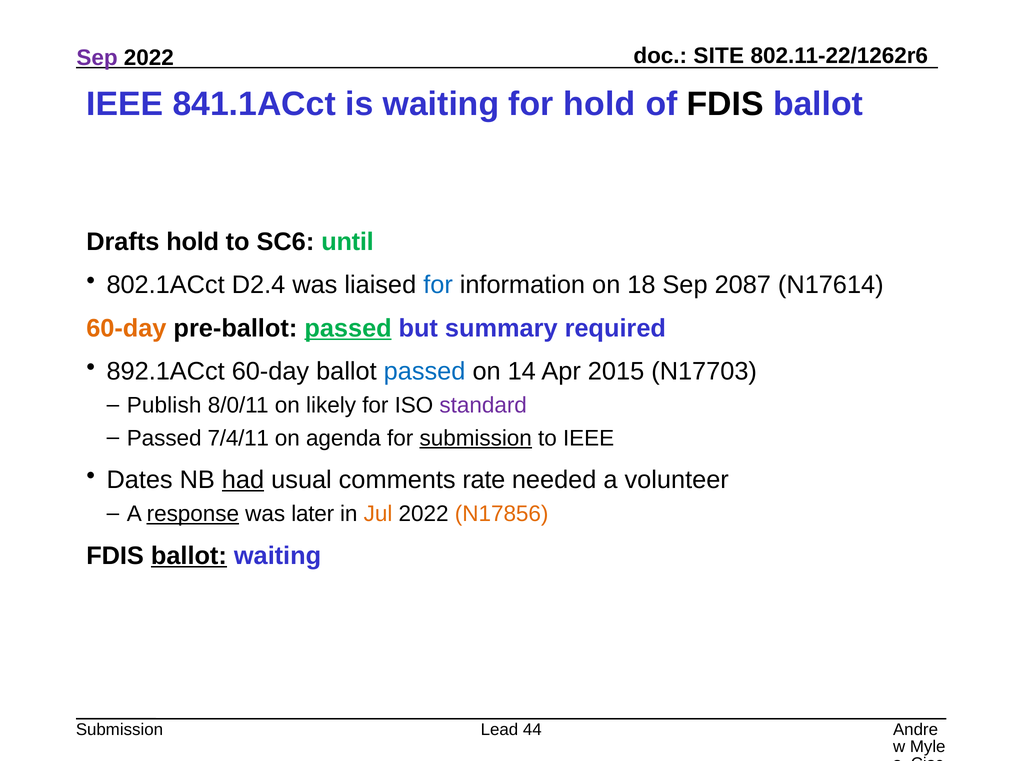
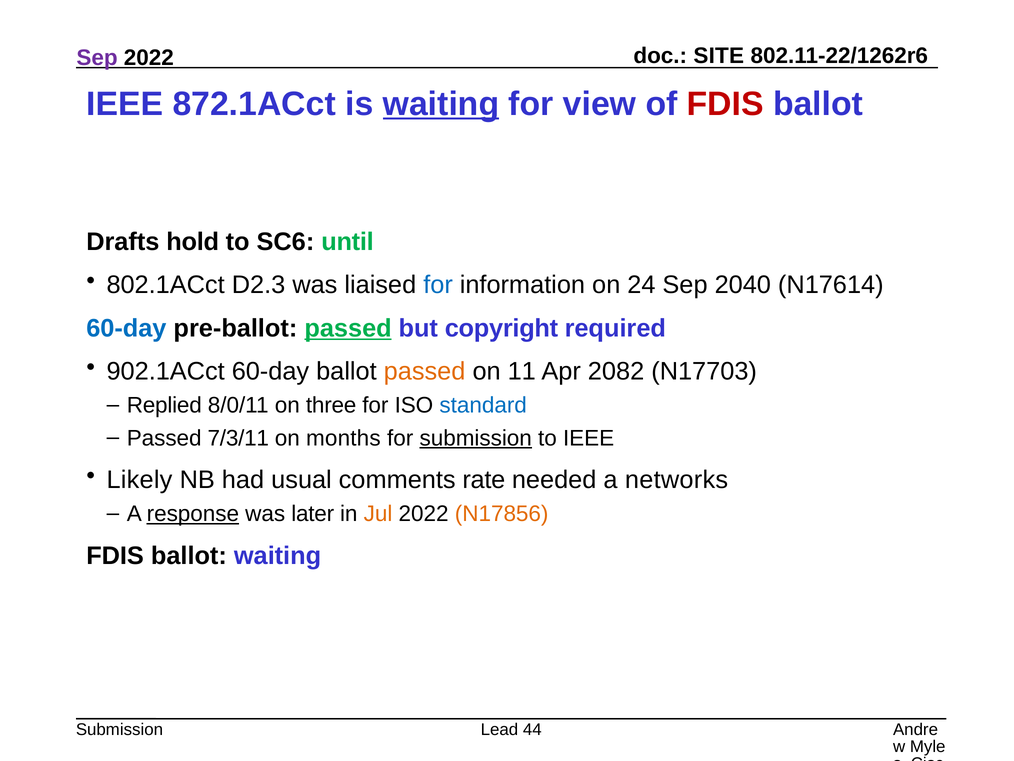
841.1ACct: 841.1ACct -> 872.1ACct (254, 104)
waiting underline: none -> present (441, 104)
for hold: hold -> view (600, 104)
FDIS colour: black -> red (725, 104)
D2.4: D2.4 -> D2.3 (259, 285)
18: 18 -> 24 (641, 285)
2087: 2087 -> 2040 (743, 285)
60-day colour: orange -> blue (126, 328)
summary: summary -> copyright (501, 328)
892.1ACct: 892.1ACct -> 902.1ACct (166, 371)
passed colour: blue -> orange (425, 371)
14: 14 -> 11 (522, 371)
2015: 2015 -> 2082 (616, 371)
Publish: Publish -> Replied (164, 405)
likely: likely -> three (331, 405)
standard colour: purple -> blue (483, 405)
7/4/11: 7/4/11 -> 7/3/11 (238, 438)
agenda: agenda -> months (343, 438)
Dates: Dates -> Likely (139, 480)
had underline: present -> none (243, 480)
volunteer: volunteer -> networks (677, 480)
ballot underline: present -> none (189, 555)
